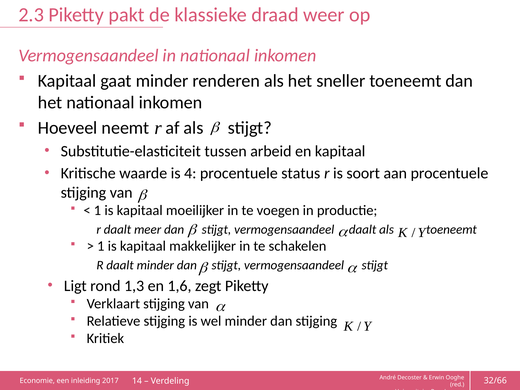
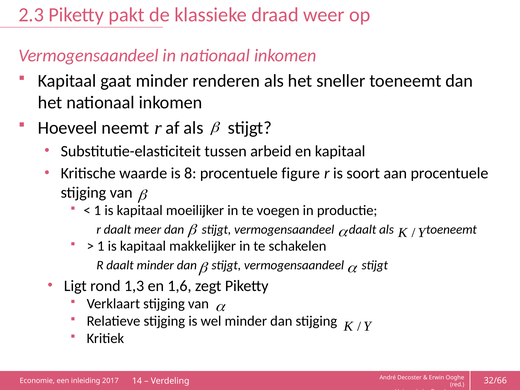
4: 4 -> 8 (190, 173)
status: status -> figure (301, 173)
